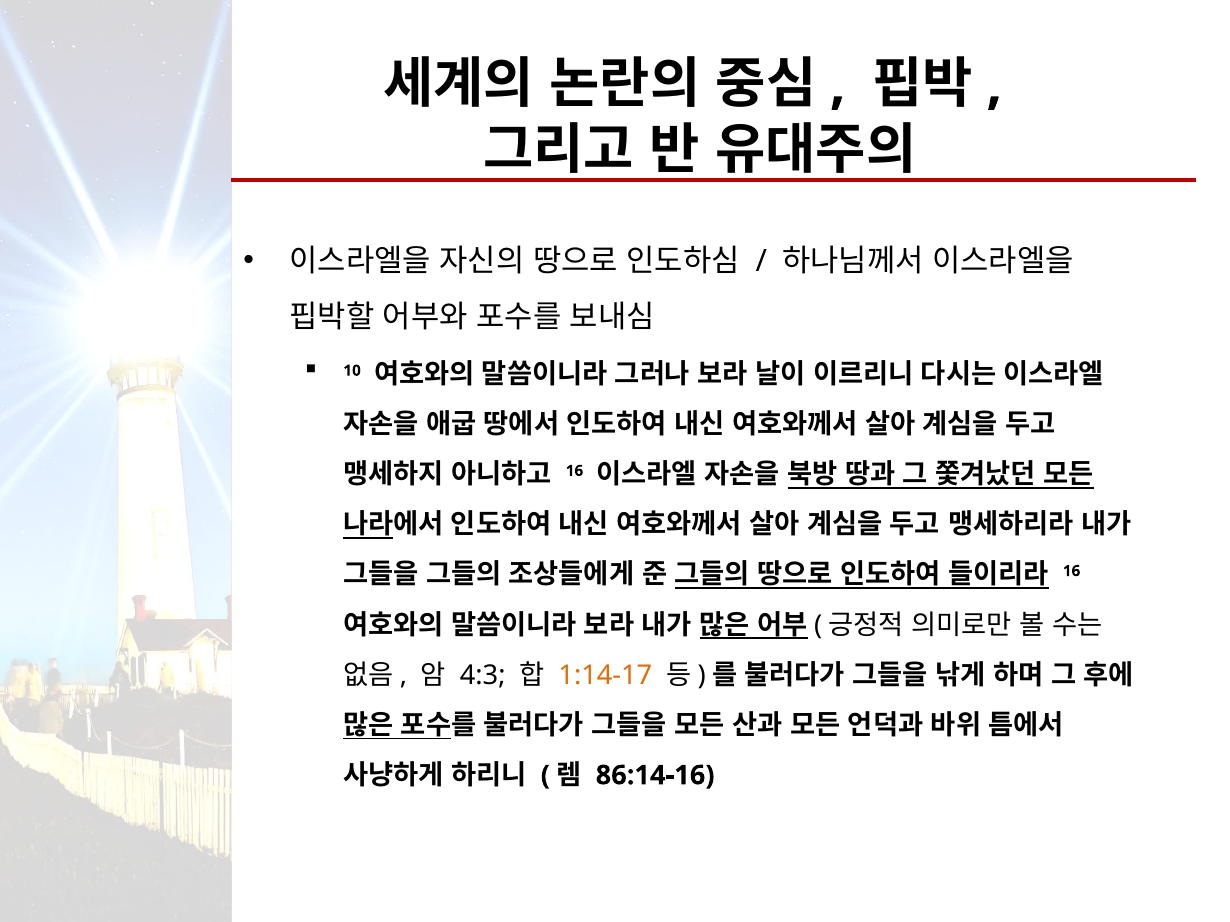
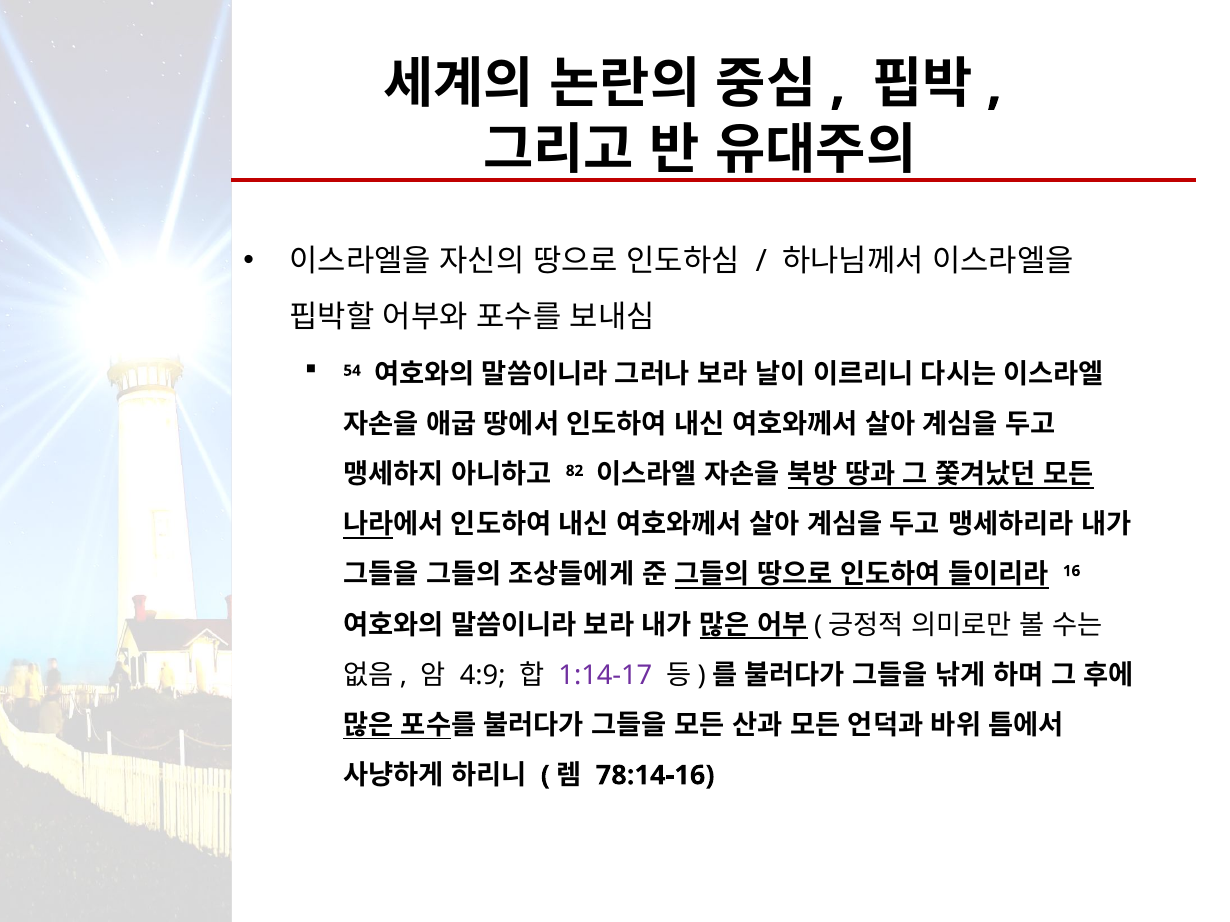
10: 10 -> 54 (352, 371)
16: 16 -> 82 (575, 471)
4:3: 4:3 -> 4:9 (483, 675)
1:14-17 colour: orange -> purple (605, 675)
86:14-16: 86:14-16 -> 78:14-16 (655, 776)
